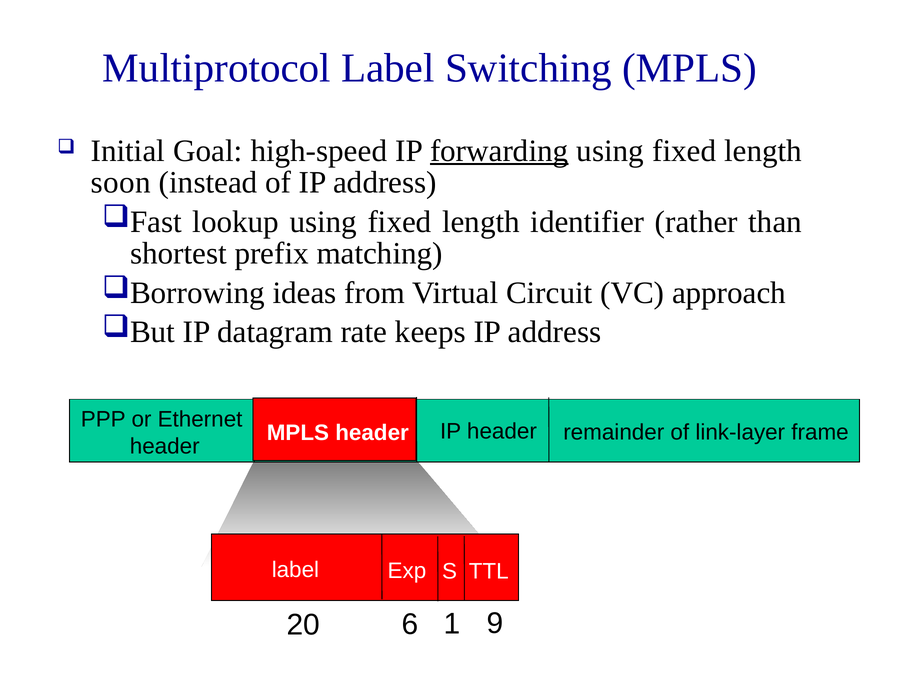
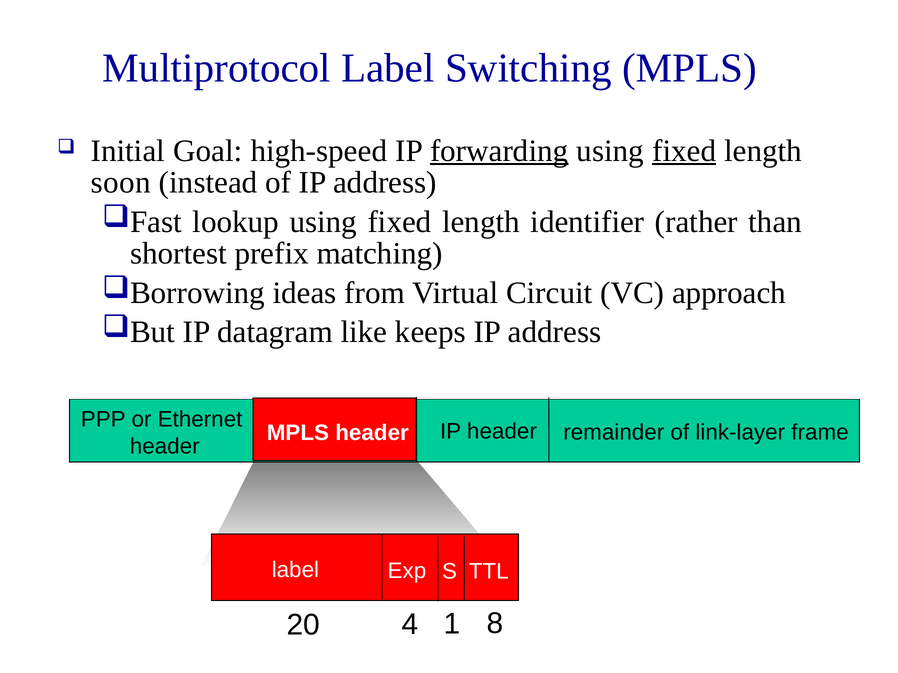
fixed underline: none -> present (684, 151)
rate: rate -> like (364, 332)
6: 6 -> 4 (410, 625)
9: 9 -> 8 (495, 624)
